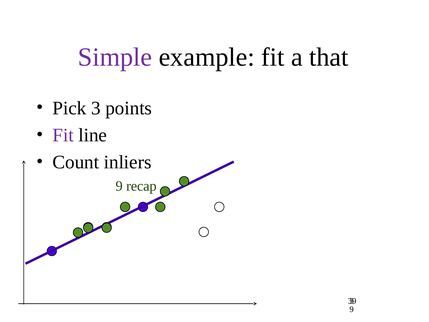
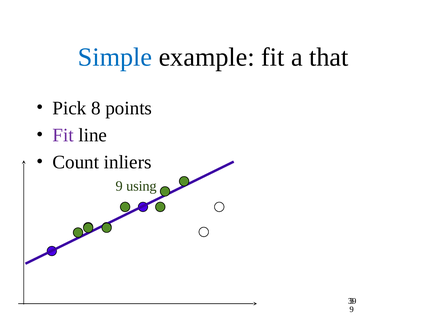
Simple colour: purple -> blue (115, 57)
Pick 3: 3 -> 8 (96, 108)
recap: recap -> using (141, 186)
